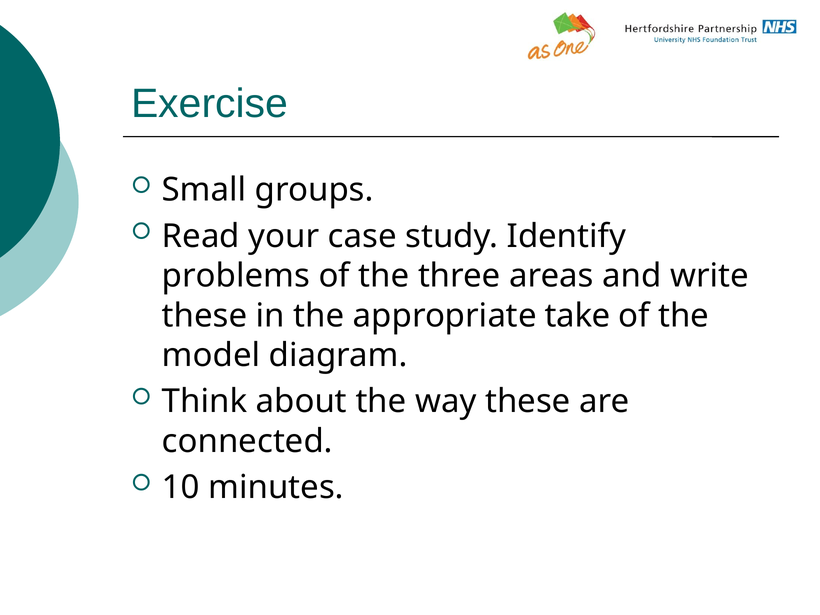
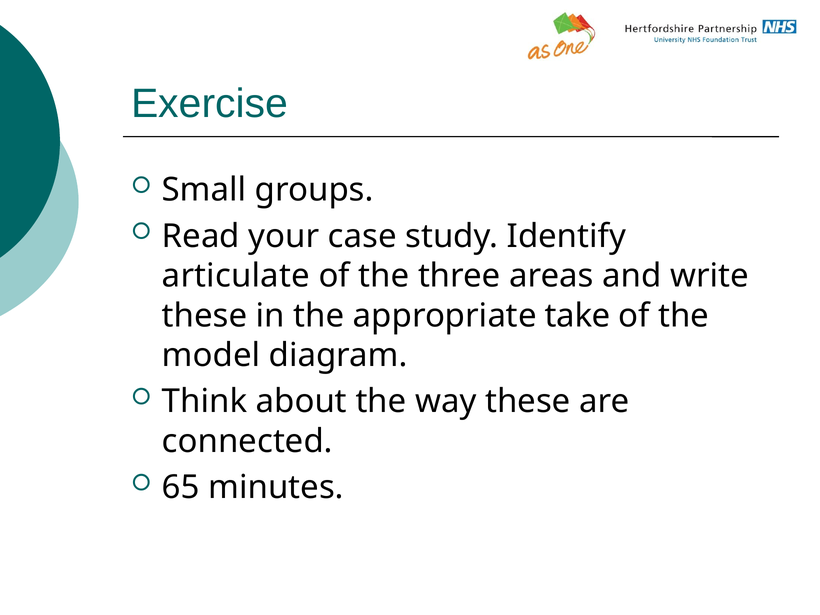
problems: problems -> articulate (236, 276)
10: 10 -> 65 (181, 487)
